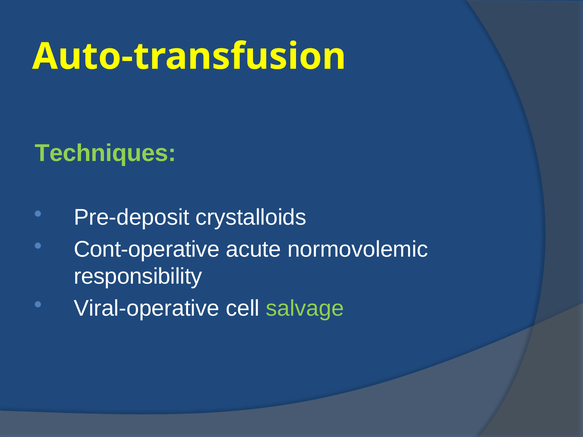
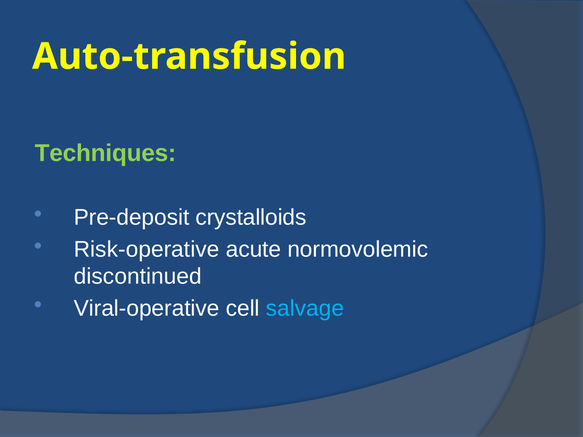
Cont-operative: Cont-operative -> Risk-operative (147, 249)
responsibility: responsibility -> discontinued (138, 277)
salvage colour: light green -> light blue (305, 308)
